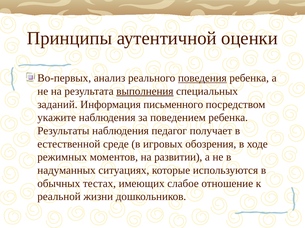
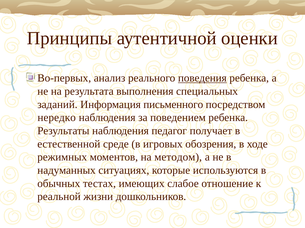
выполнения underline: present -> none (145, 92)
укажите: укажите -> нередко (57, 118)
развитии: развитии -> методом (178, 158)
